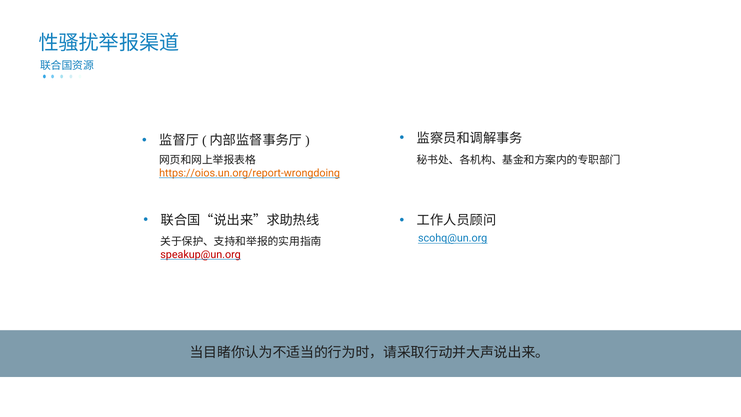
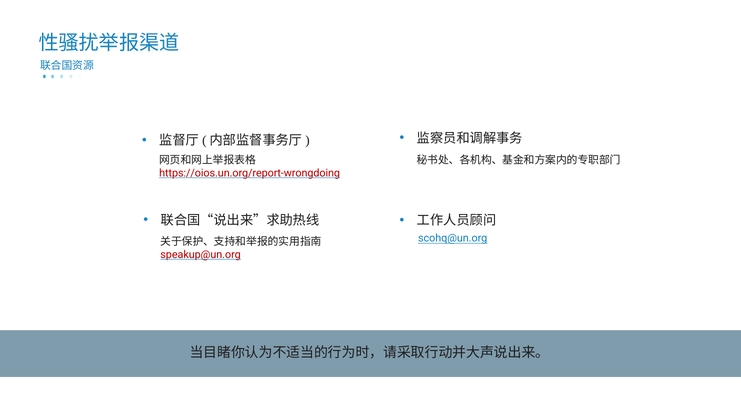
https://oios.un.org/report-wrongdoing colour: orange -> red (250, 173)
